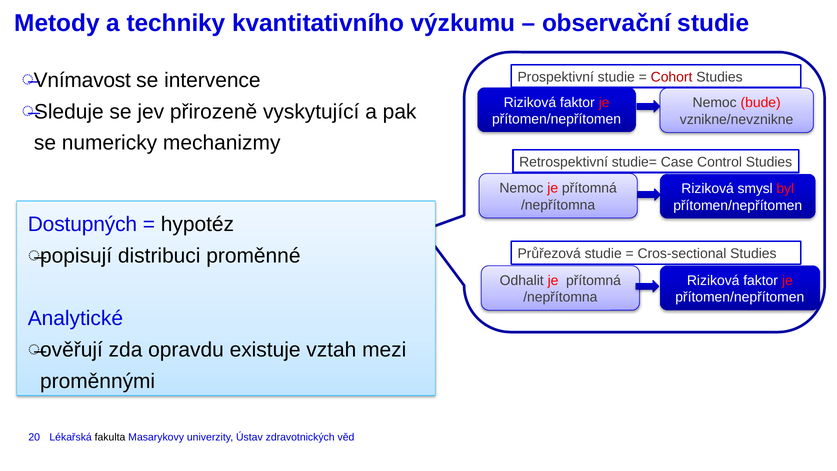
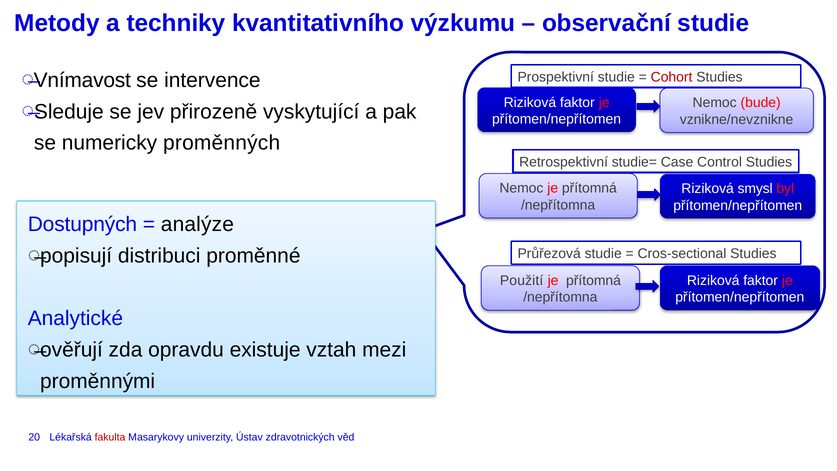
mechanizmy: mechanizmy -> proměnných (222, 143)
hypotéz: hypotéz -> analýze (197, 224)
Odhalit: Odhalit -> Použití (522, 280)
fakulta colour: black -> red (110, 437)
